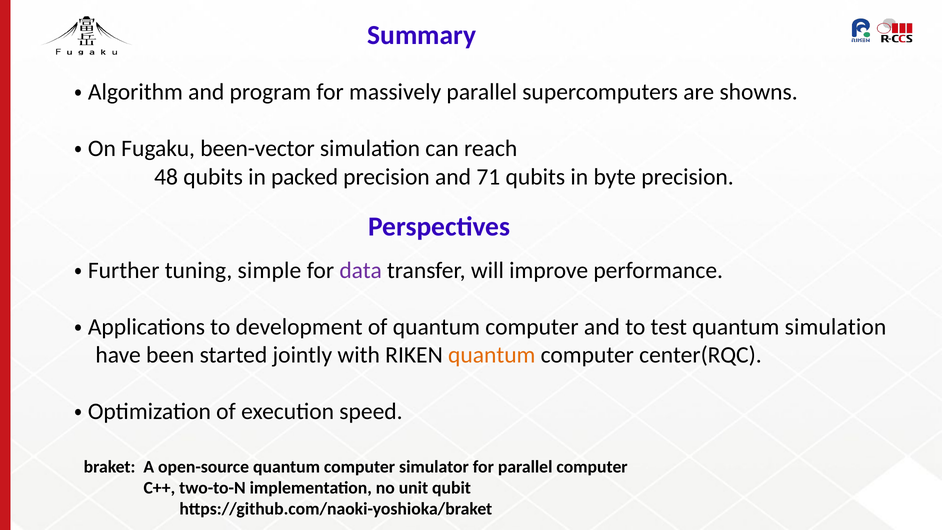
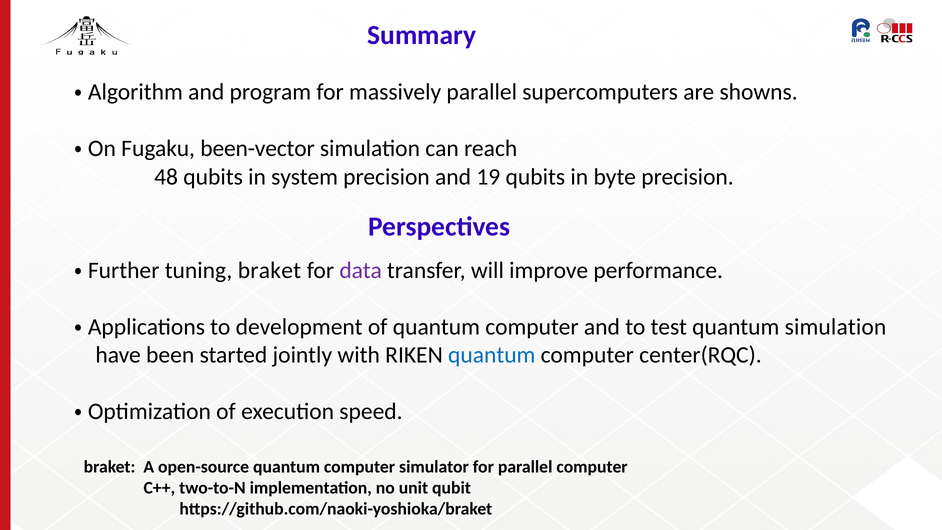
packed: packed -> system (305, 177)
71: 71 -> 19 (488, 177)
tuning simple: simple -> braket (269, 270)
quantum colour: orange -> blue (492, 355)
